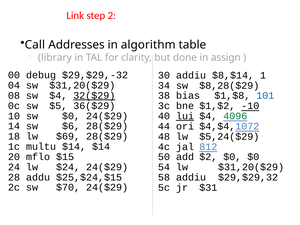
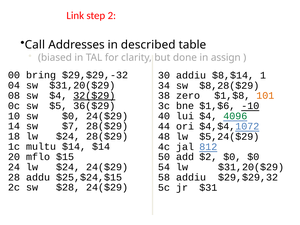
algorithm: algorithm -> described (148, 45)
library: library -> biased (55, 58)
debug: debug -> bring (41, 75)
bias: bias -> zero (188, 96)
101 colour: blue -> orange (265, 96)
$1,$2: $1,$2 -> $1,$6 (217, 106)
lui underline: present -> none (185, 116)
$6: $6 -> $7 (71, 126)
18 lw $69: $69 -> $24 (68, 136)
$70: $70 -> $28 (68, 187)
